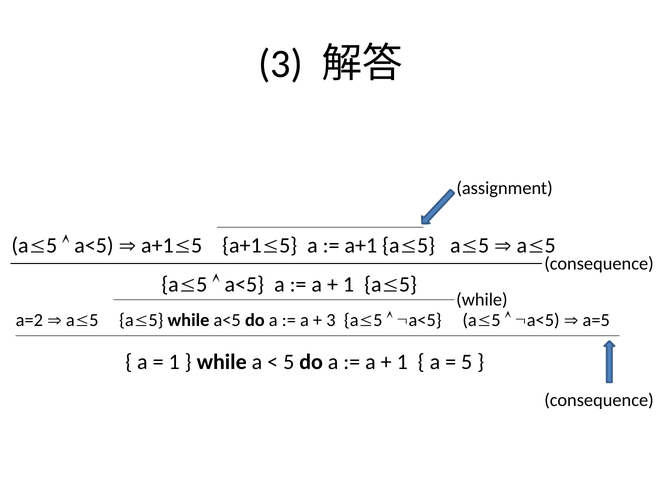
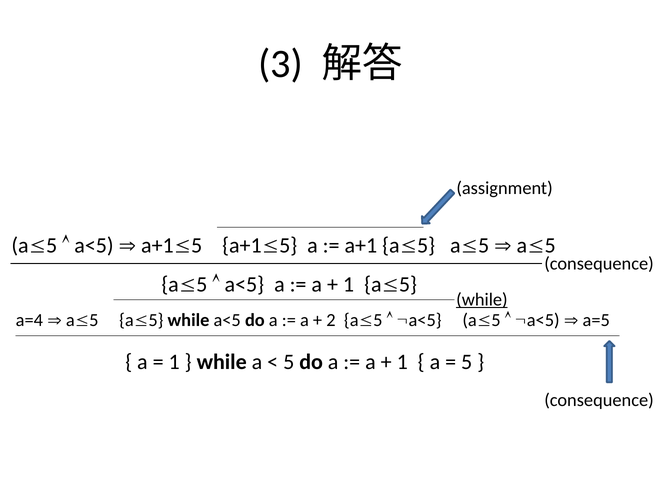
while underline: none -> present (482, 300)
a=2: a=2 -> a=4 (29, 320)
3: 3 -> 2 (331, 320)
